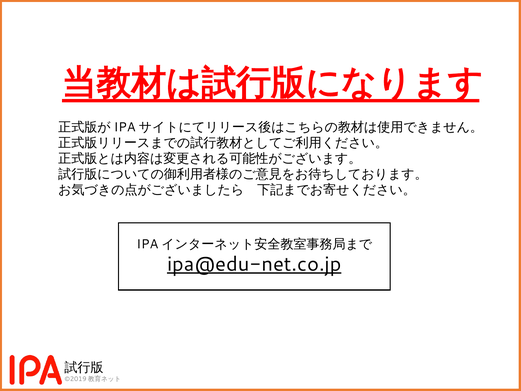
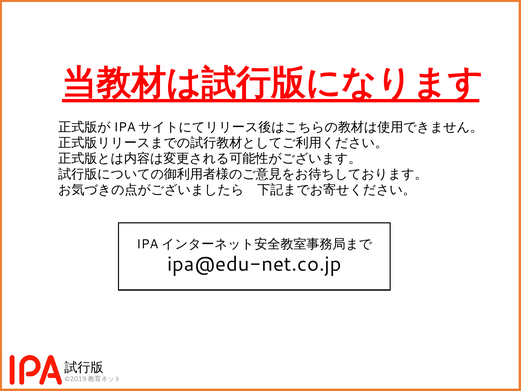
ipa@edu-net.co.jp underline: present -> none (254, 264)
